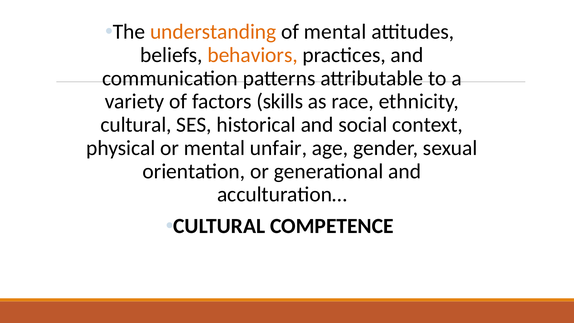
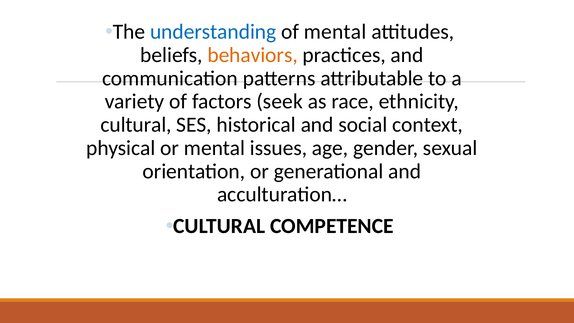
understanding colour: orange -> blue (213, 32)
skills: skills -> seek (280, 101)
unfair: unfair -> issues (279, 148)
